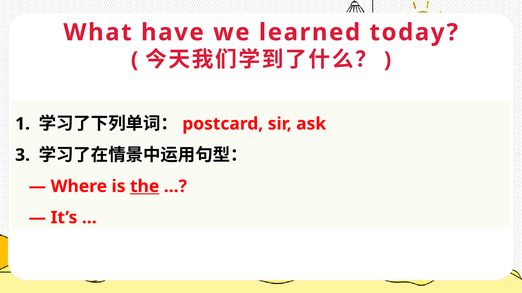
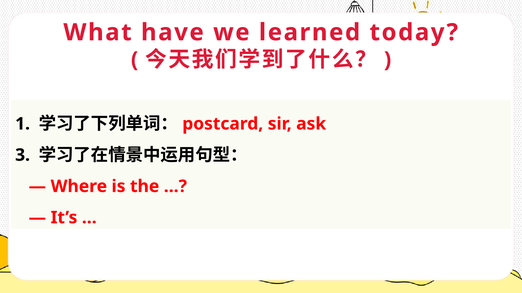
the underline: present -> none (145, 187)
